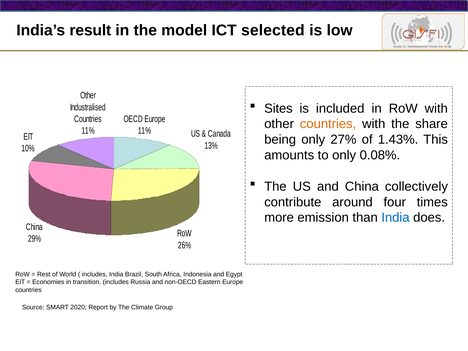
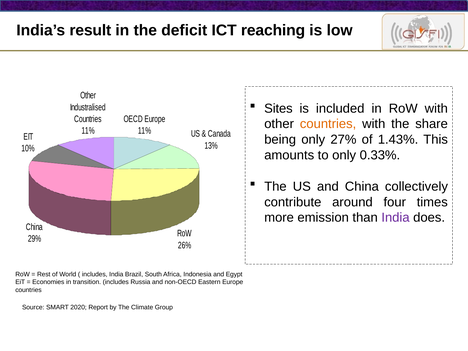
model: model -> deficit (184, 30)
selected: selected -> reaching (273, 30)
0.08%: 0.08% -> 0.33% (380, 155)
India colour: blue -> purple (395, 218)
